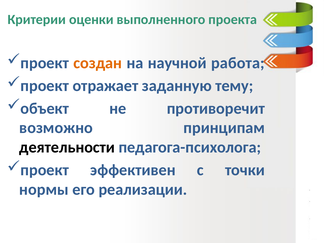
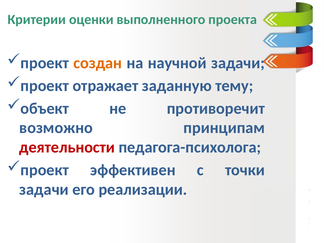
научной работа: работа -> задачи (238, 63)
деятельности colour: black -> red (67, 147)
нормы: нормы -> задачи (44, 189)
